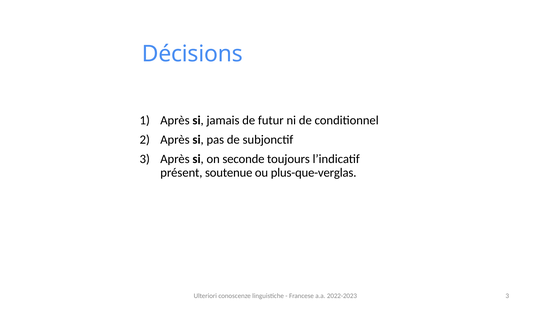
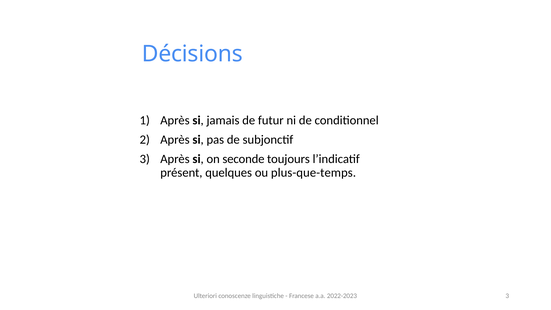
soutenue: soutenue -> quelques (229, 173)
plus-que-verglas: plus-que-verglas -> plus-que-temps (313, 173)
